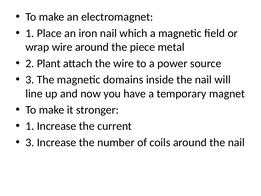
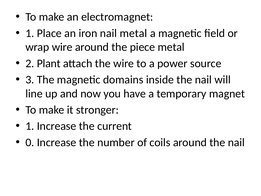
nail which: which -> metal (133, 33)
3: 3 -> 0 (30, 142)
